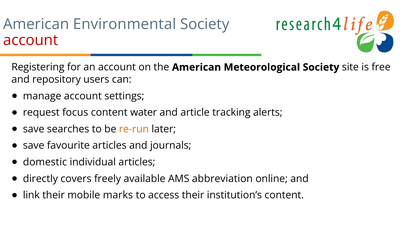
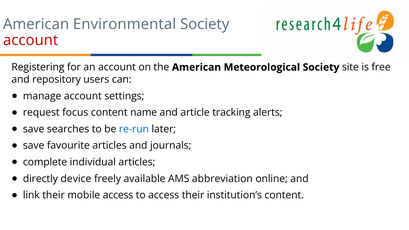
water: water -> name (144, 113)
re-run colour: orange -> blue (134, 129)
domestic: domestic -> complete (45, 162)
covers: covers -> device (76, 179)
mobile marks: marks -> access (118, 195)
